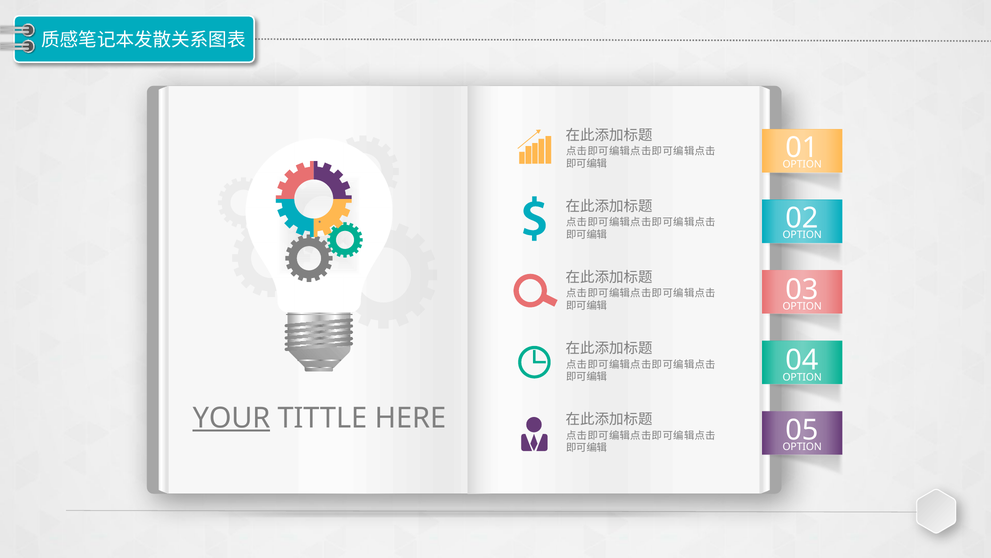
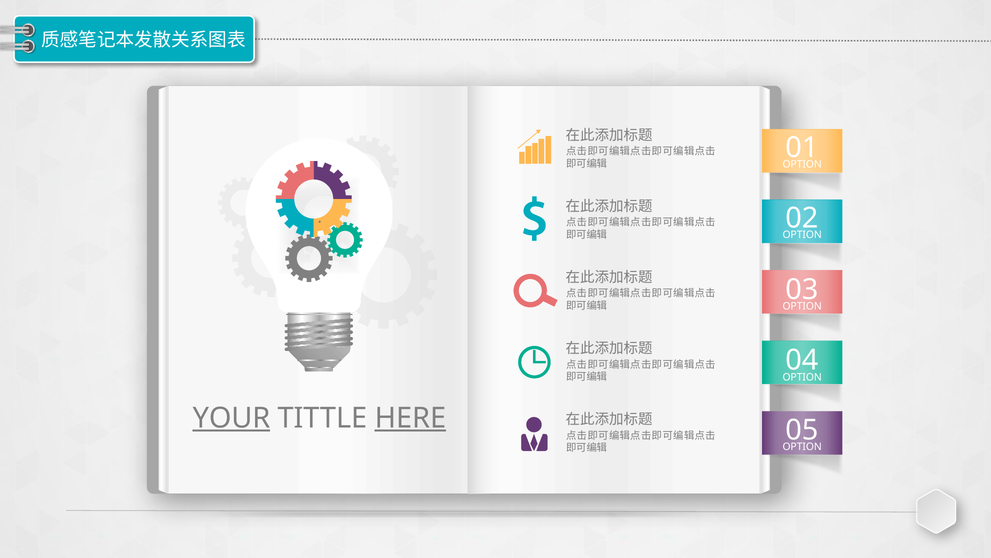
HERE underline: none -> present (410, 418)
